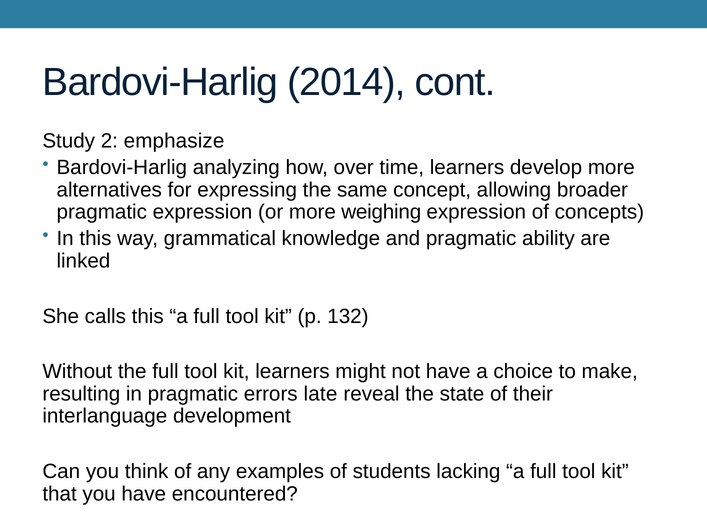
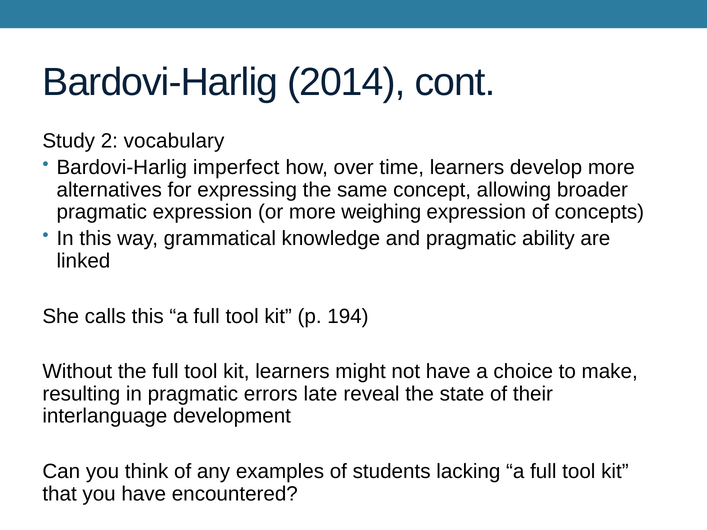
emphasize: emphasize -> vocabulary (174, 141)
analyzing: analyzing -> imperfect (236, 168)
132: 132 -> 194 (348, 316)
